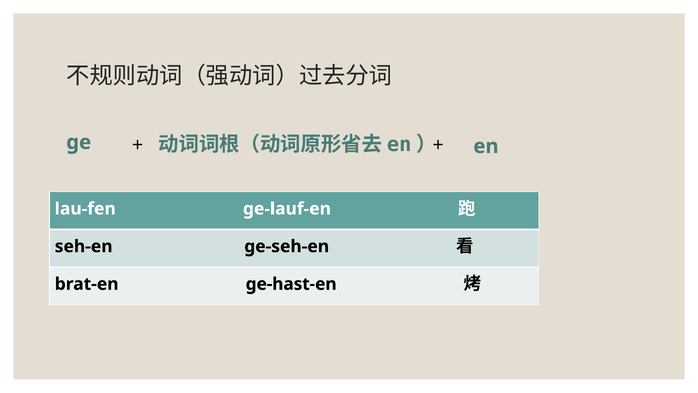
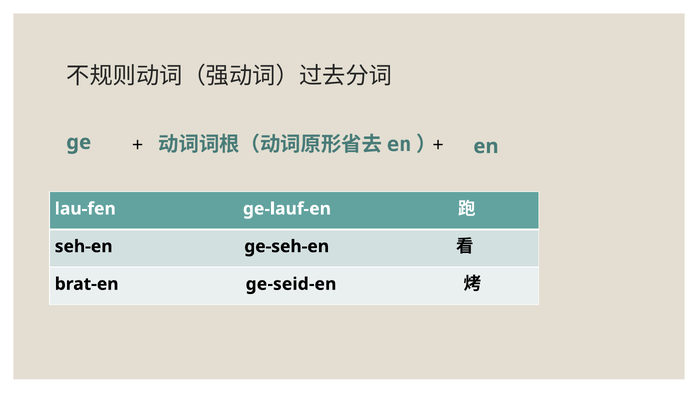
ge-hast-en: ge-hast-en -> ge-seid-en (291, 284)
